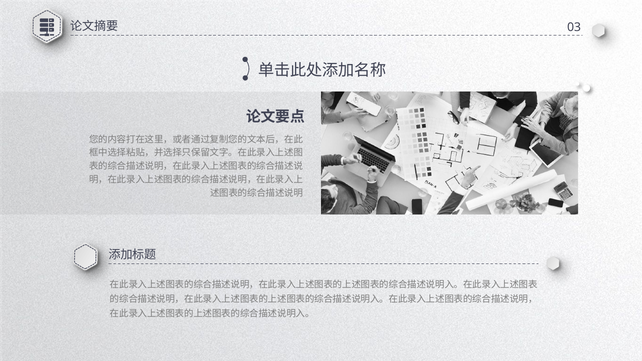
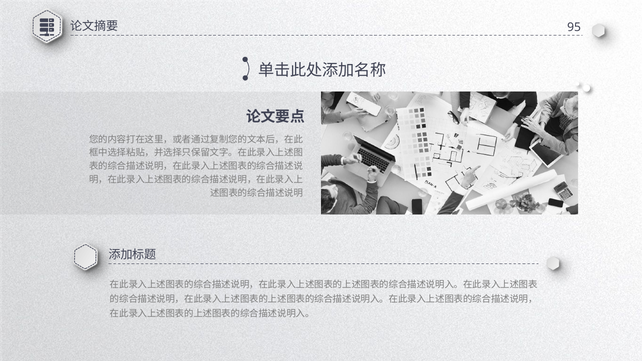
03: 03 -> 95 (574, 27)
